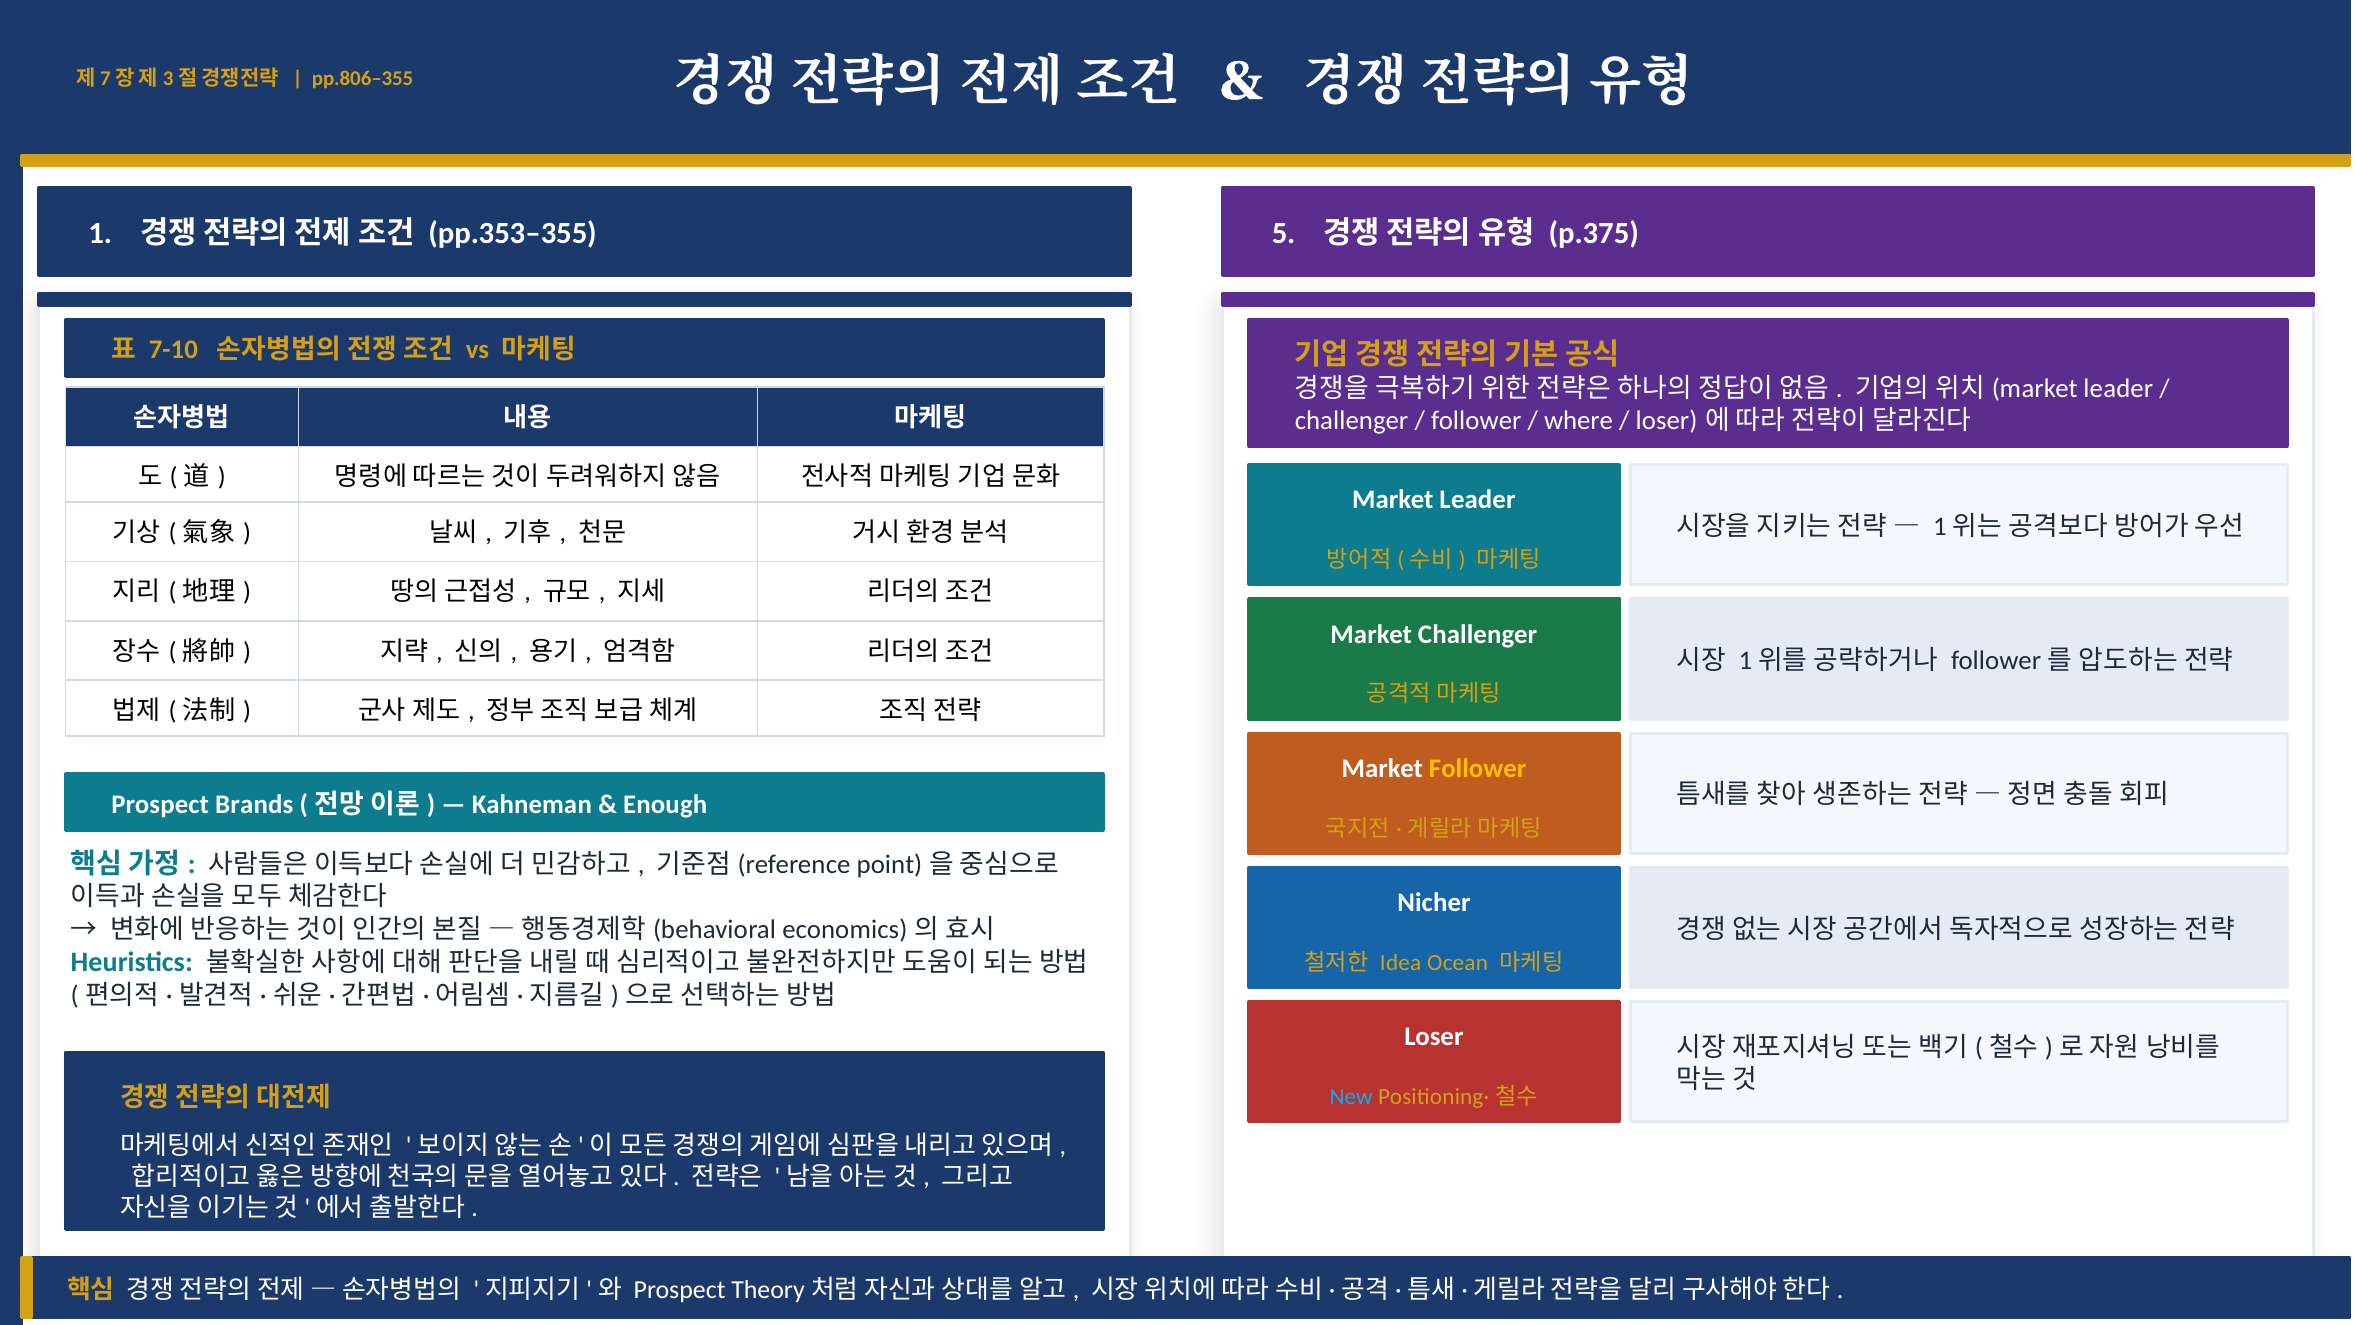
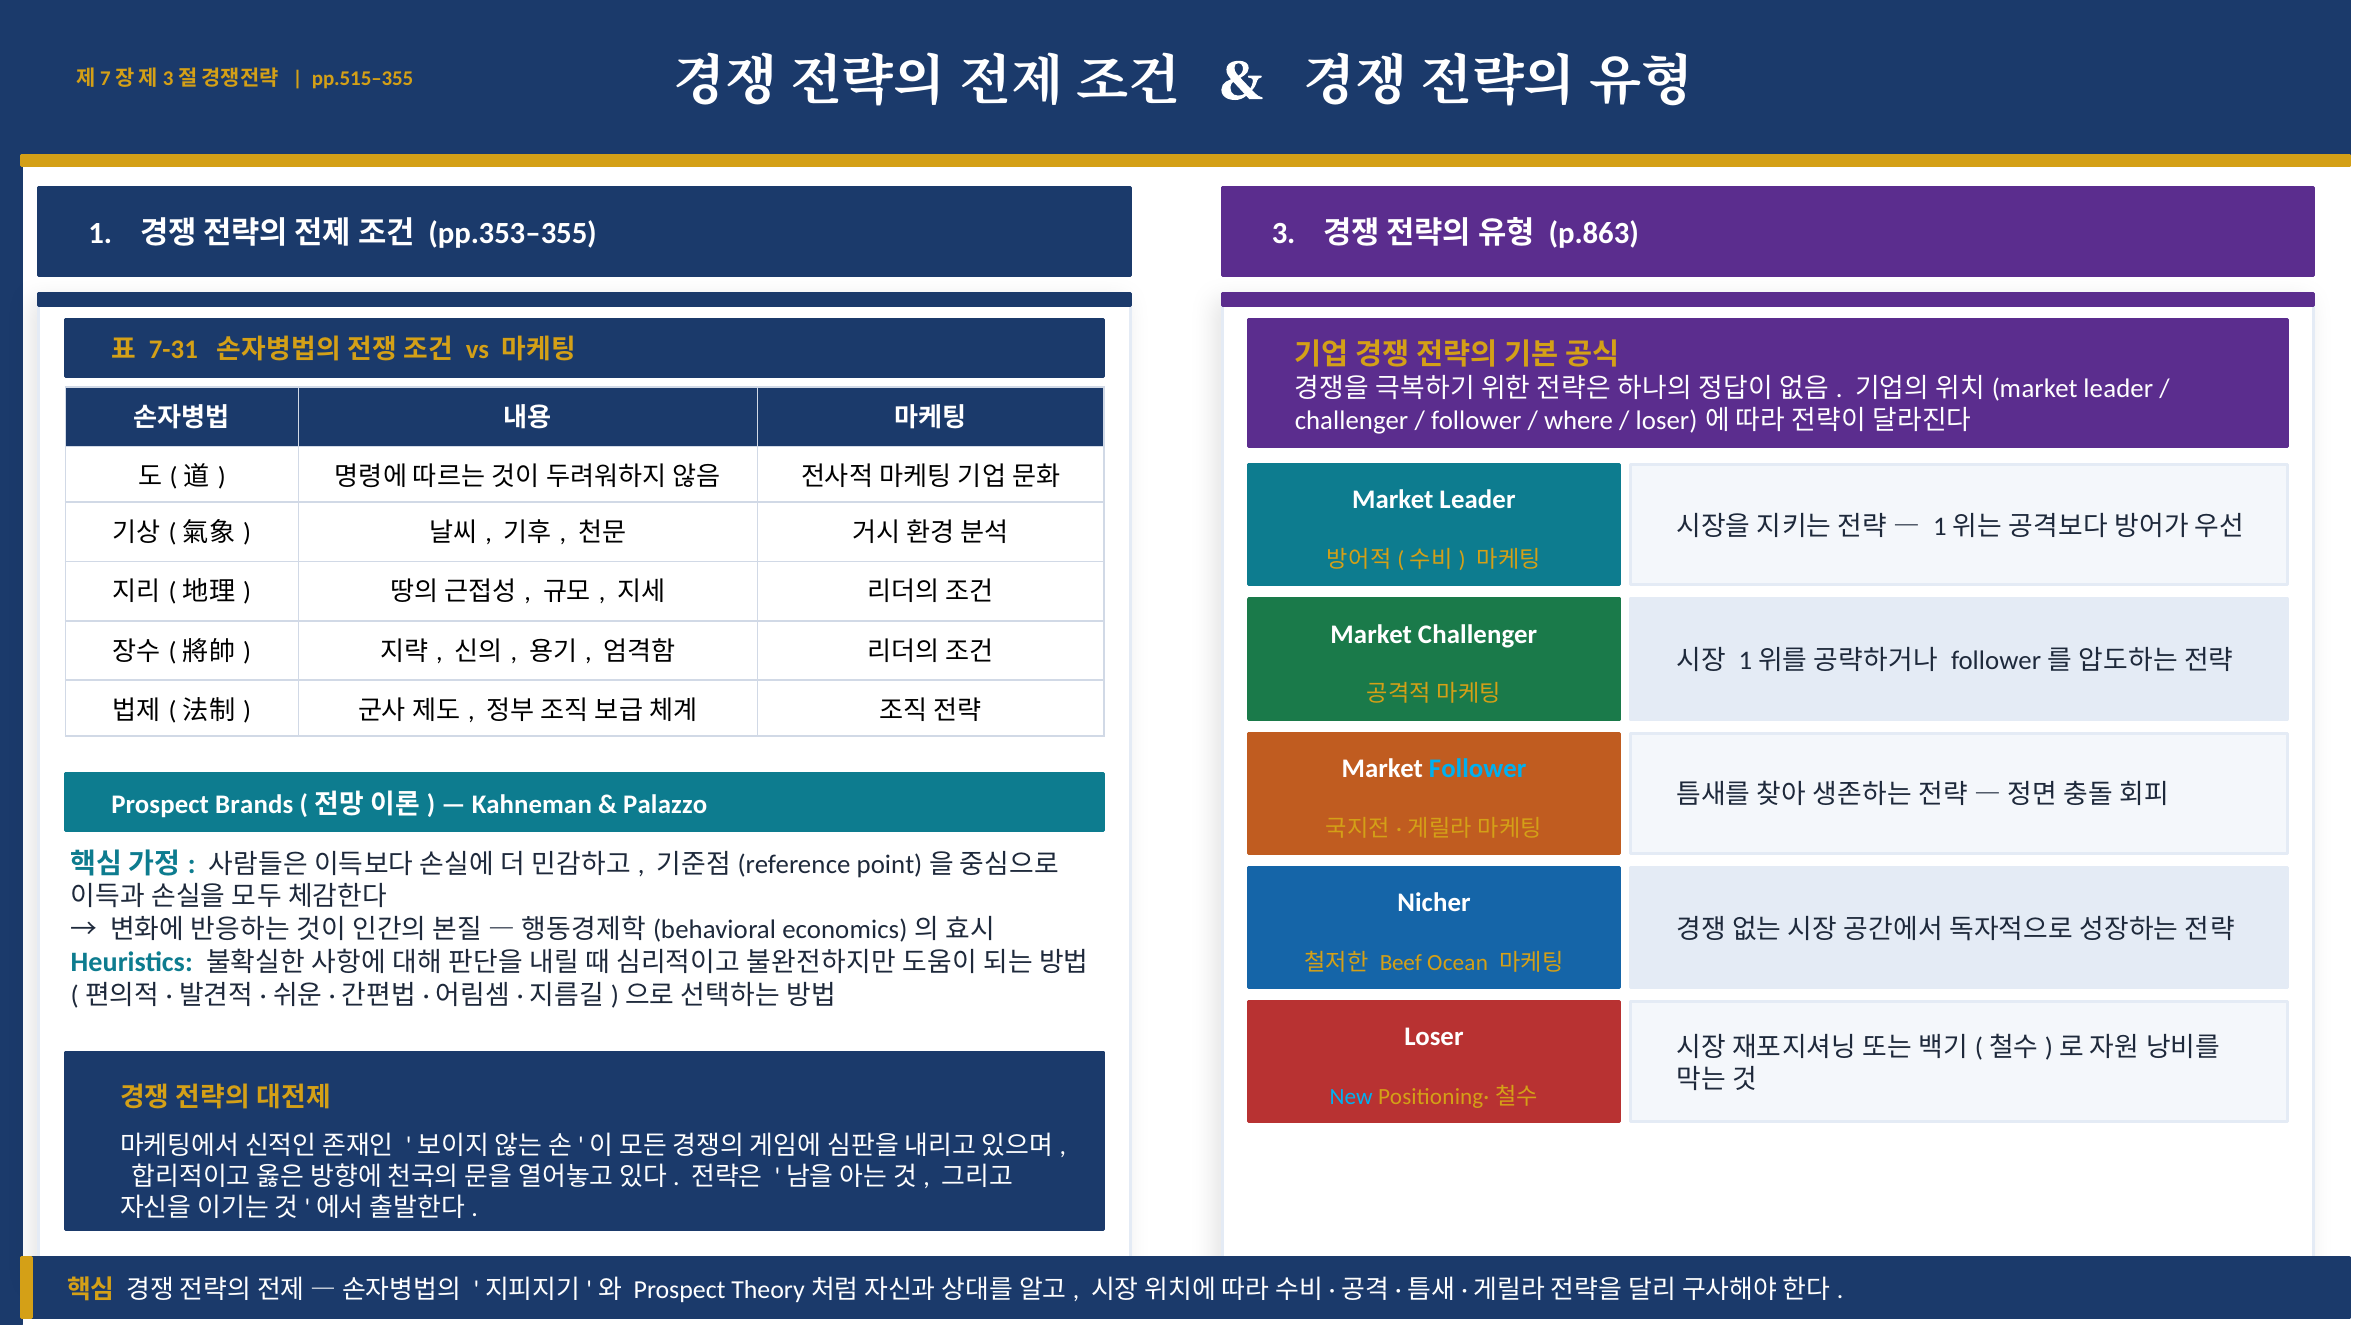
pp.806–355: pp.806–355 -> pp.515–355 (363, 79)
5: 5 -> 3 (1284, 234)
p.375: p.375 -> p.863 (1594, 234)
7-10: 7-10 -> 7-31 (173, 350)
Follower colour: yellow -> light blue (1478, 768)
Enough: Enough -> Palazzo (665, 804)
Idea: Idea -> Beef (1401, 962)
